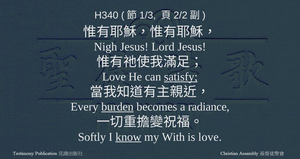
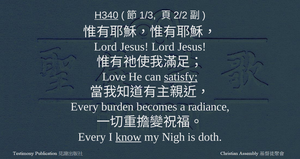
H340 underline: none -> present (106, 15)
Nigh: Nigh -> Lord (105, 47)
burden underline: present -> none (117, 107)
Softly: Softly -> Every (92, 137)
With: With -> Nigh (173, 137)
is love: love -> doth (210, 137)
